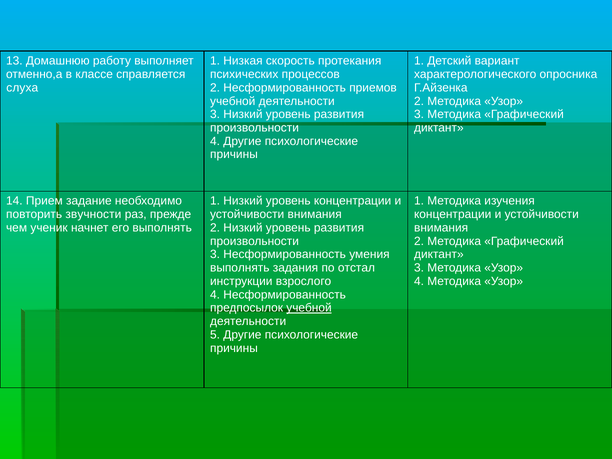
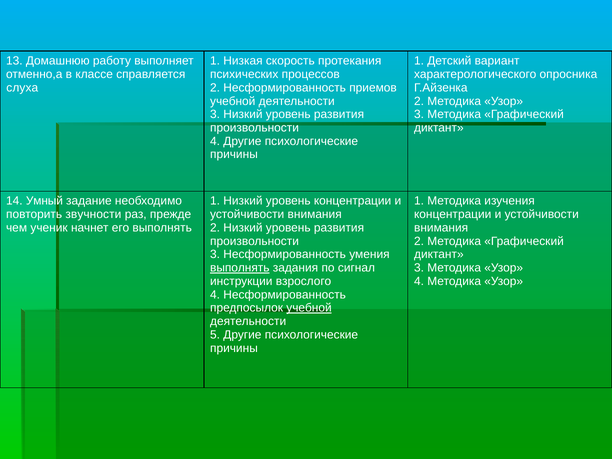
Прием: Прием -> Умный (44, 201)
выполнять underline: none -> present (240, 268)
отстал: отстал -> сигнал (356, 268)
